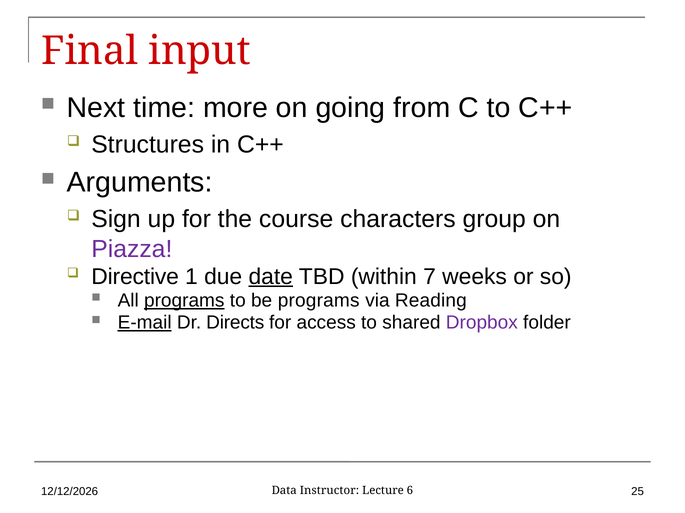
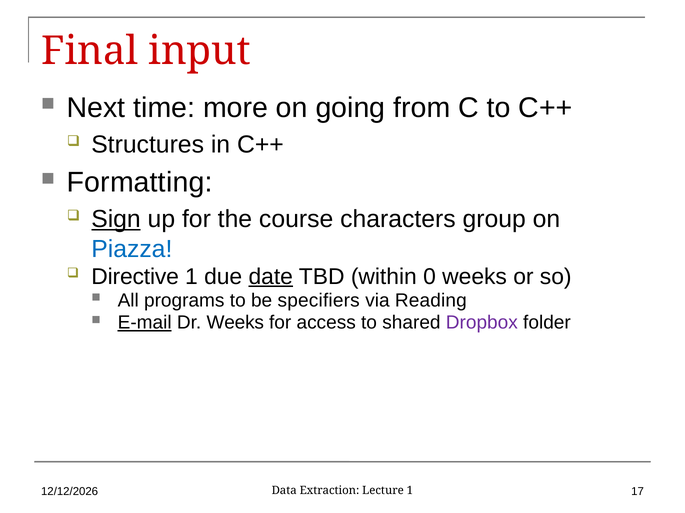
Arguments: Arguments -> Formatting (140, 183)
Sign underline: none -> present (116, 220)
Piazza colour: purple -> blue (132, 249)
7: 7 -> 0 (429, 277)
programs underline: present -> none (184, 301)
be programs: programs -> specifiers (319, 301)
Dr Directs: Directs -> Weeks (235, 323)
25: 25 -> 17 (638, 492)
Instructor: Instructor -> Extraction (329, 491)
Lecture 6: 6 -> 1 (410, 491)
